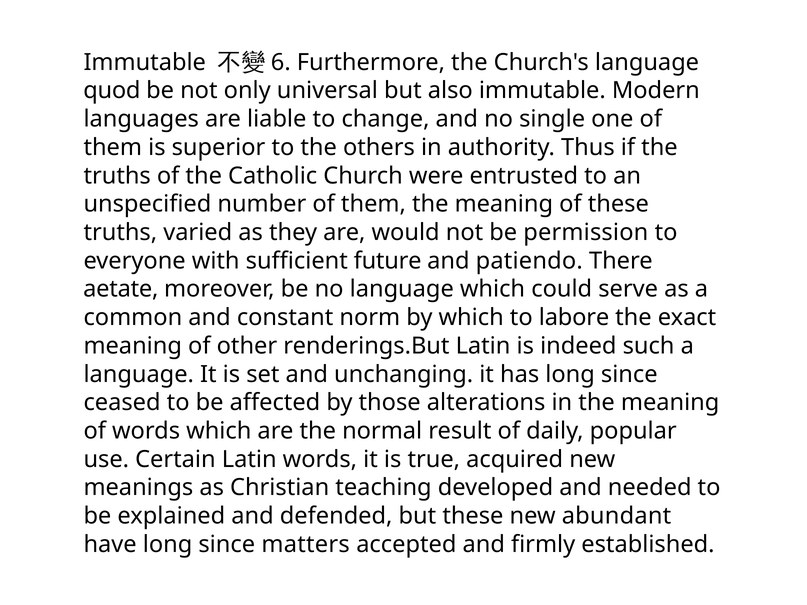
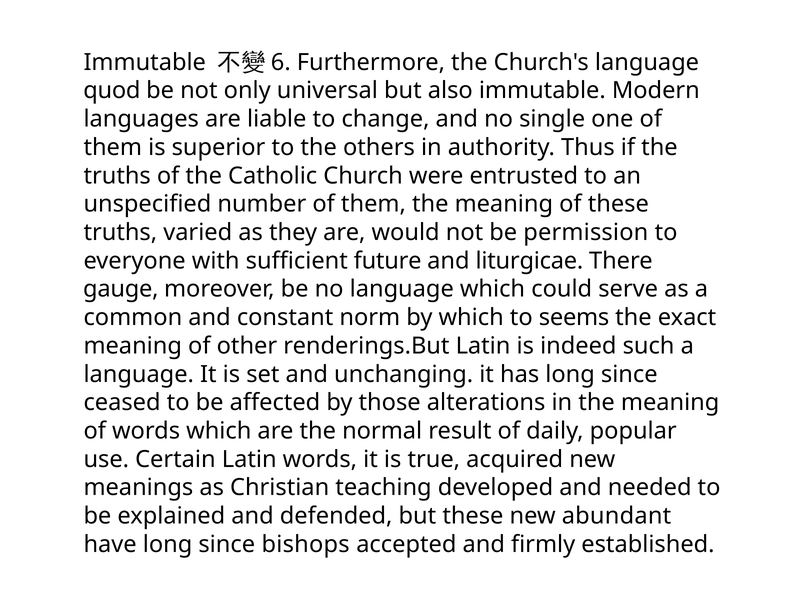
patiendo: patiendo -> liturgicae (529, 261)
aetate: aetate -> gauge (121, 289)
labore: labore -> seems (574, 318)
matters: matters -> bishops (306, 545)
